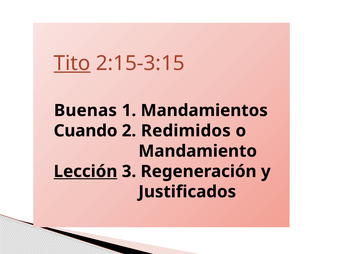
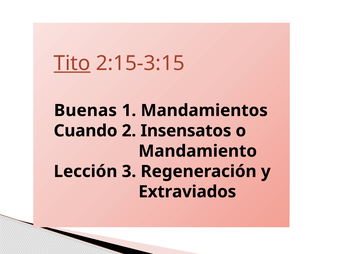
Redimidos: Redimidos -> Insensatos (186, 131)
Lección underline: present -> none (85, 172)
Justificados: Justificados -> Extraviados (187, 192)
